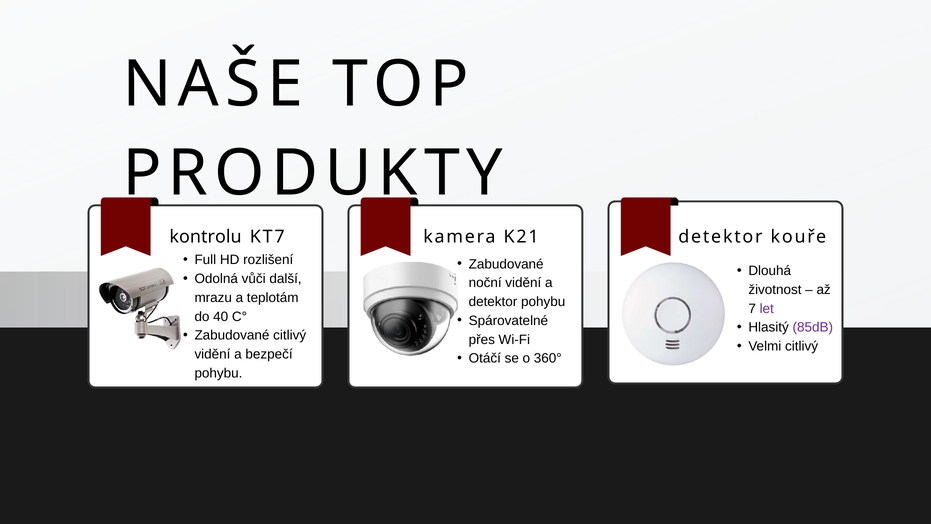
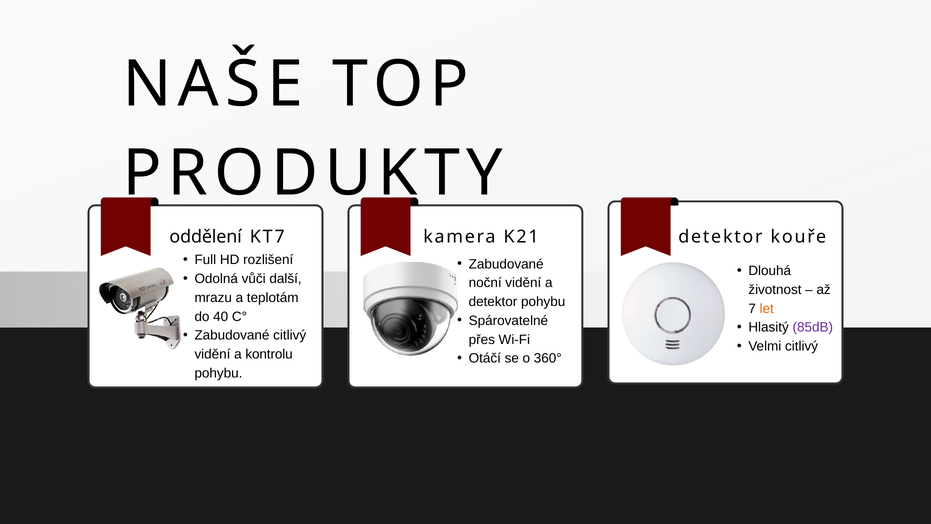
kontrolu: kontrolu -> oddělení (206, 237)
let colour: purple -> orange (767, 308)
bezpečí: bezpečí -> kontrolu (269, 354)
